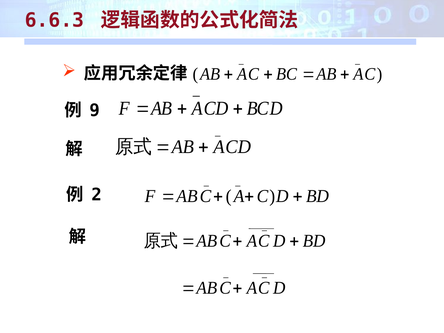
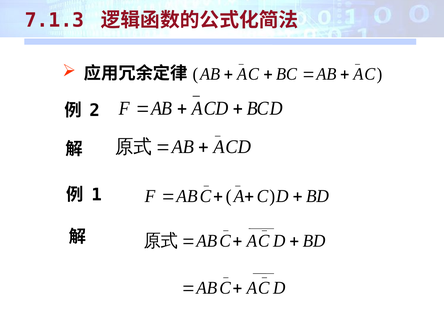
6.6.3: 6.6.3 -> 7.1.3 (54, 20)
9: 9 -> 2 (95, 111)
2: 2 -> 1 (97, 195)
